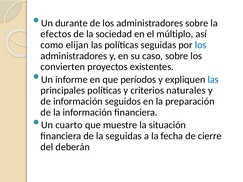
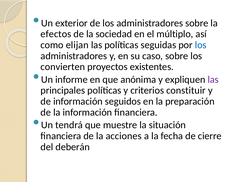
durante: durante -> exterior (71, 23)
períodos: períodos -> anónima (138, 80)
las colour: blue -> purple (213, 80)
naturales: naturales -> constituir (186, 91)
cuarto: cuarto -> tendrá (69, 125)
la seguidas: seguidas -> acciones (124, 136)
